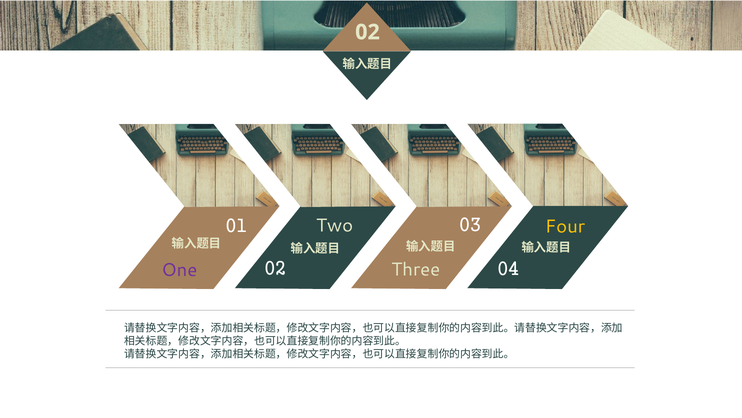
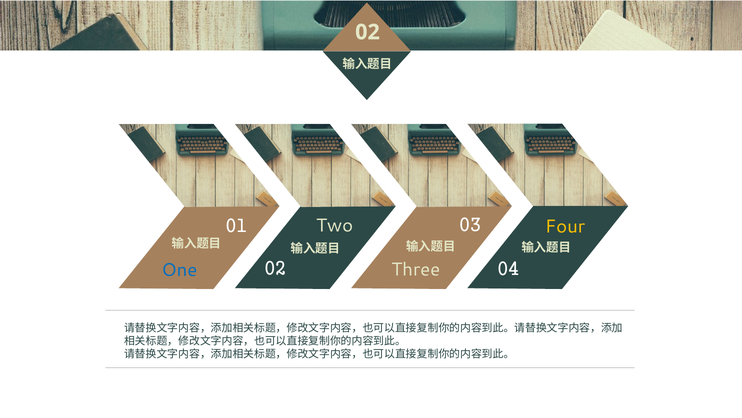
One colour: purple -> blue (179, 270)
